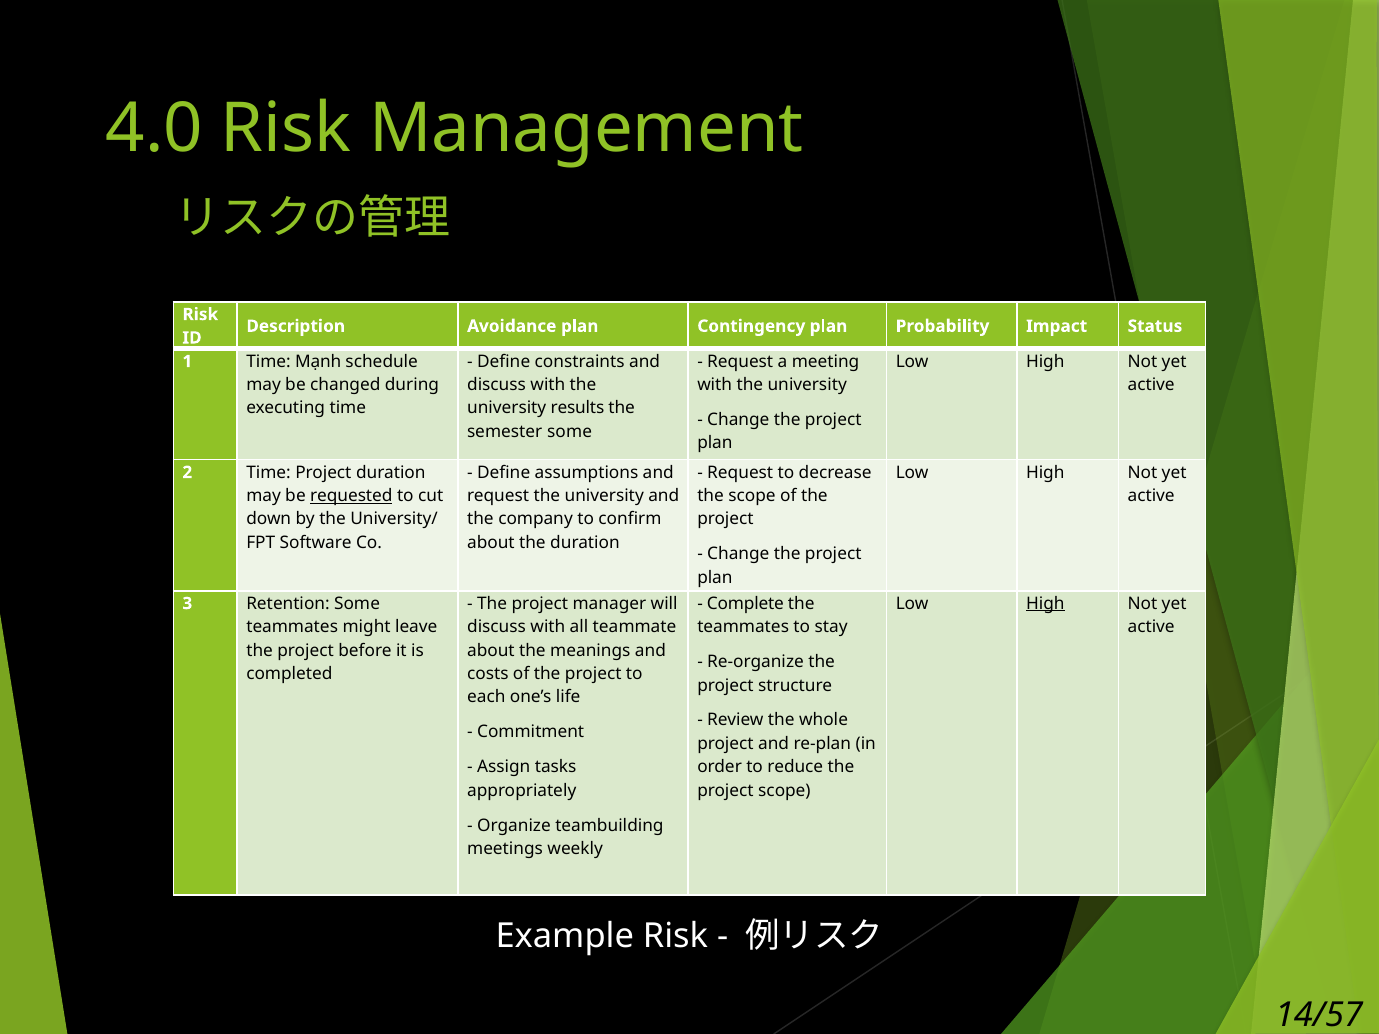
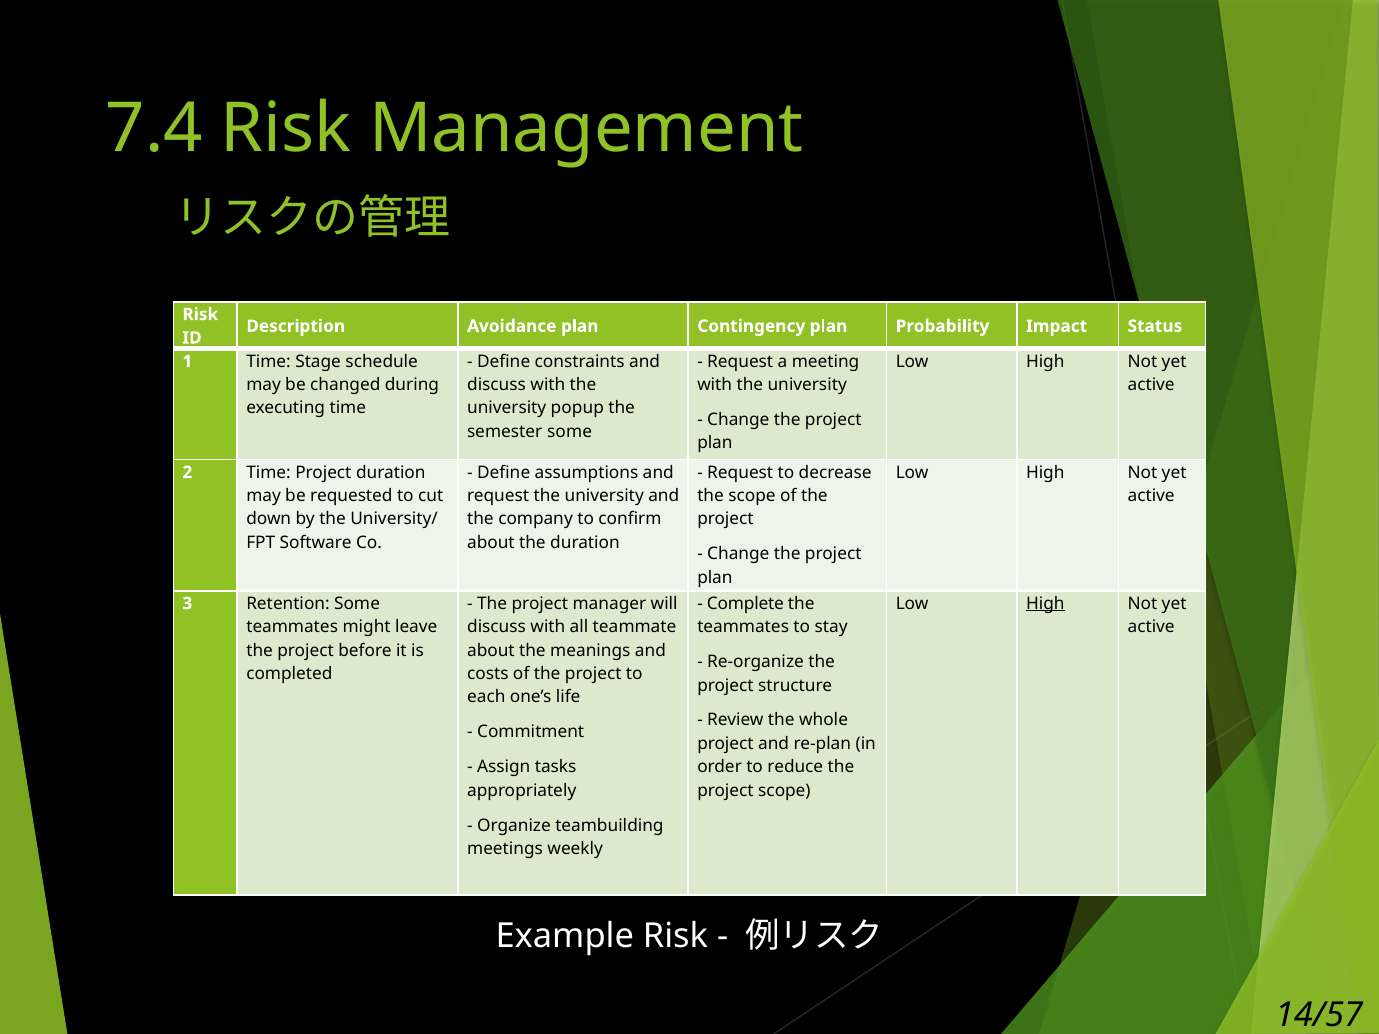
4.0: 4.0 -> 7.4 (154, 129)
Mạnh: Mạnh -> Stage (318, 361)
results: results -> popup (577, 408)
requested underline: present -> none (351, 496)
